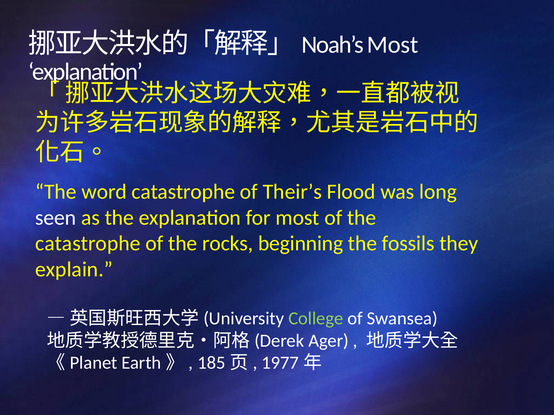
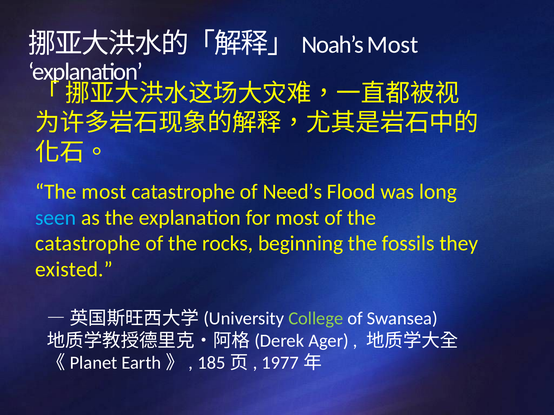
The word: word -> most (104, 192)
Their’s: Their’s -> Need’s (292, 192)
seen colour: white -> light blue (56, 218)
explain: explain -> existed (74, 270)
